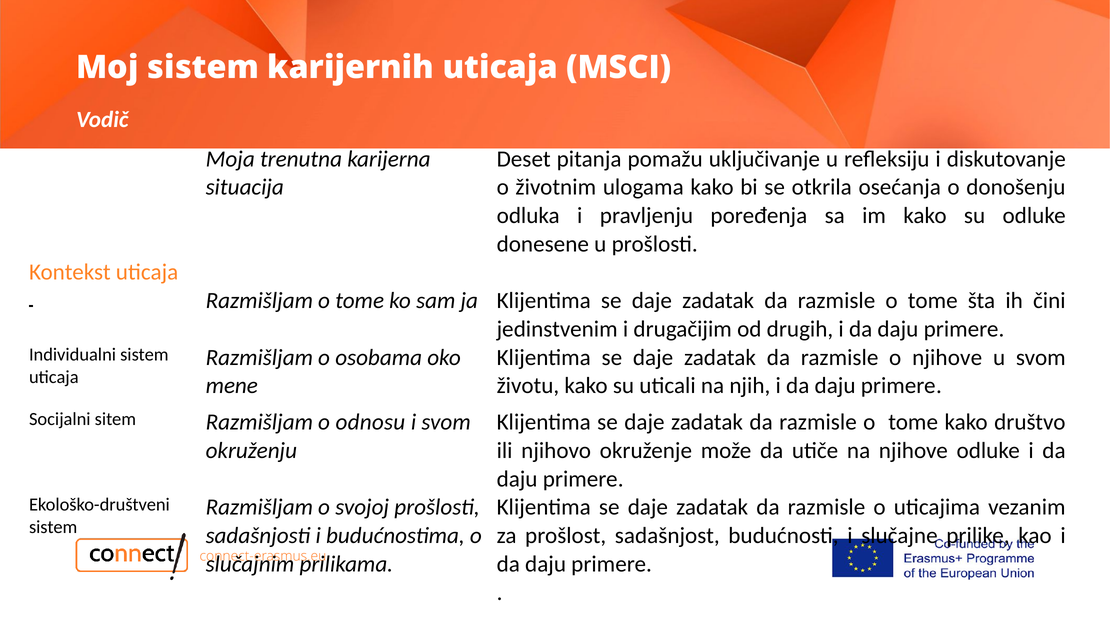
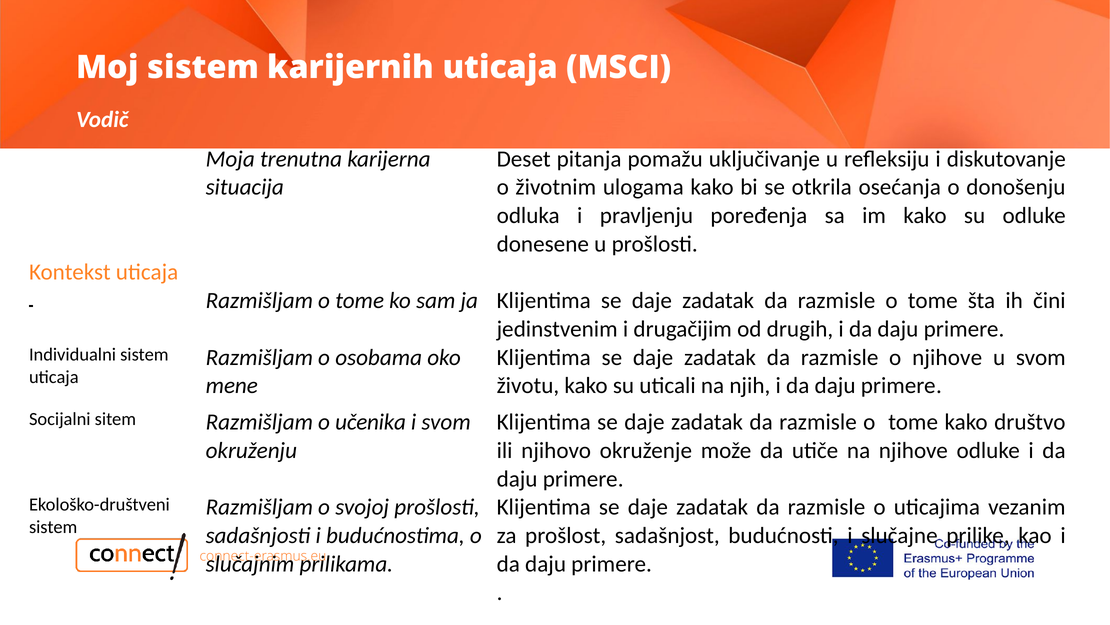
odnosu: odnosu -> učenika (371, 422)
